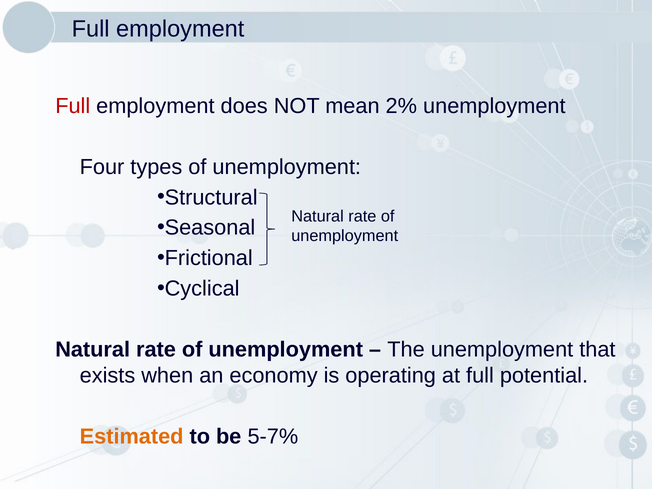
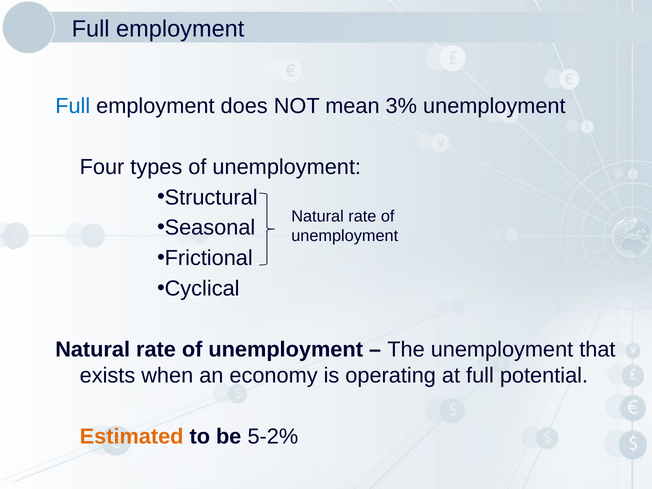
Full colour: red -> blue (73, 106)
2%: 2% -> 3% (401, 106)
5-7%: 5-7% -> 5-2% (273, 436)
